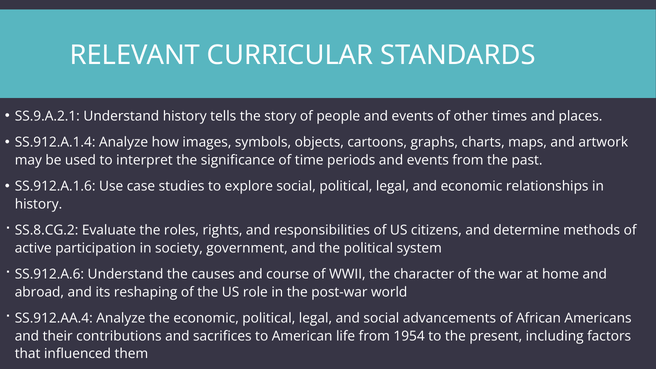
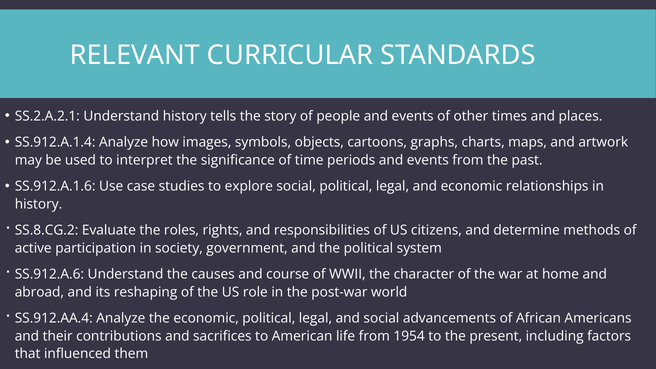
SS.9.A.2.1: SS.9.A.2.1 -> SS.2.A.2.1 (47, 116)
